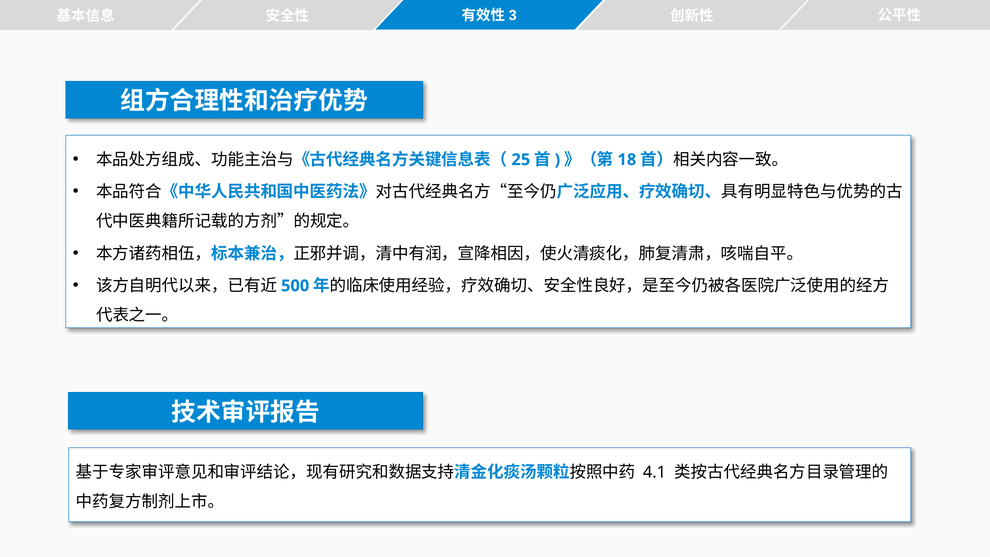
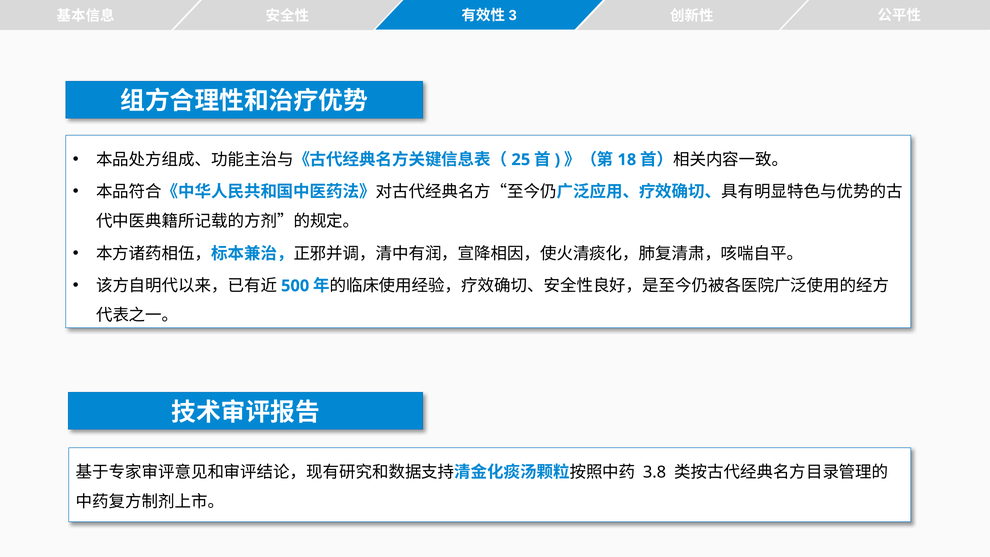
4.1: 4.1 -> 3.8 (655, 472)
